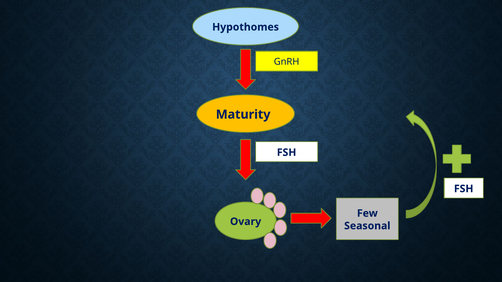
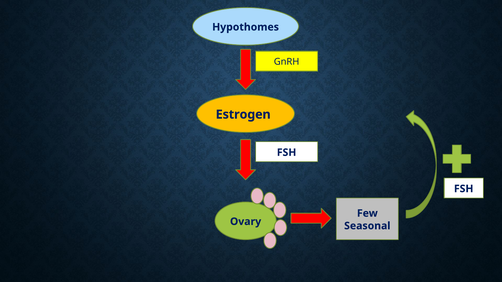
Maturity: Maturity -> Estrogen (243, 115)
